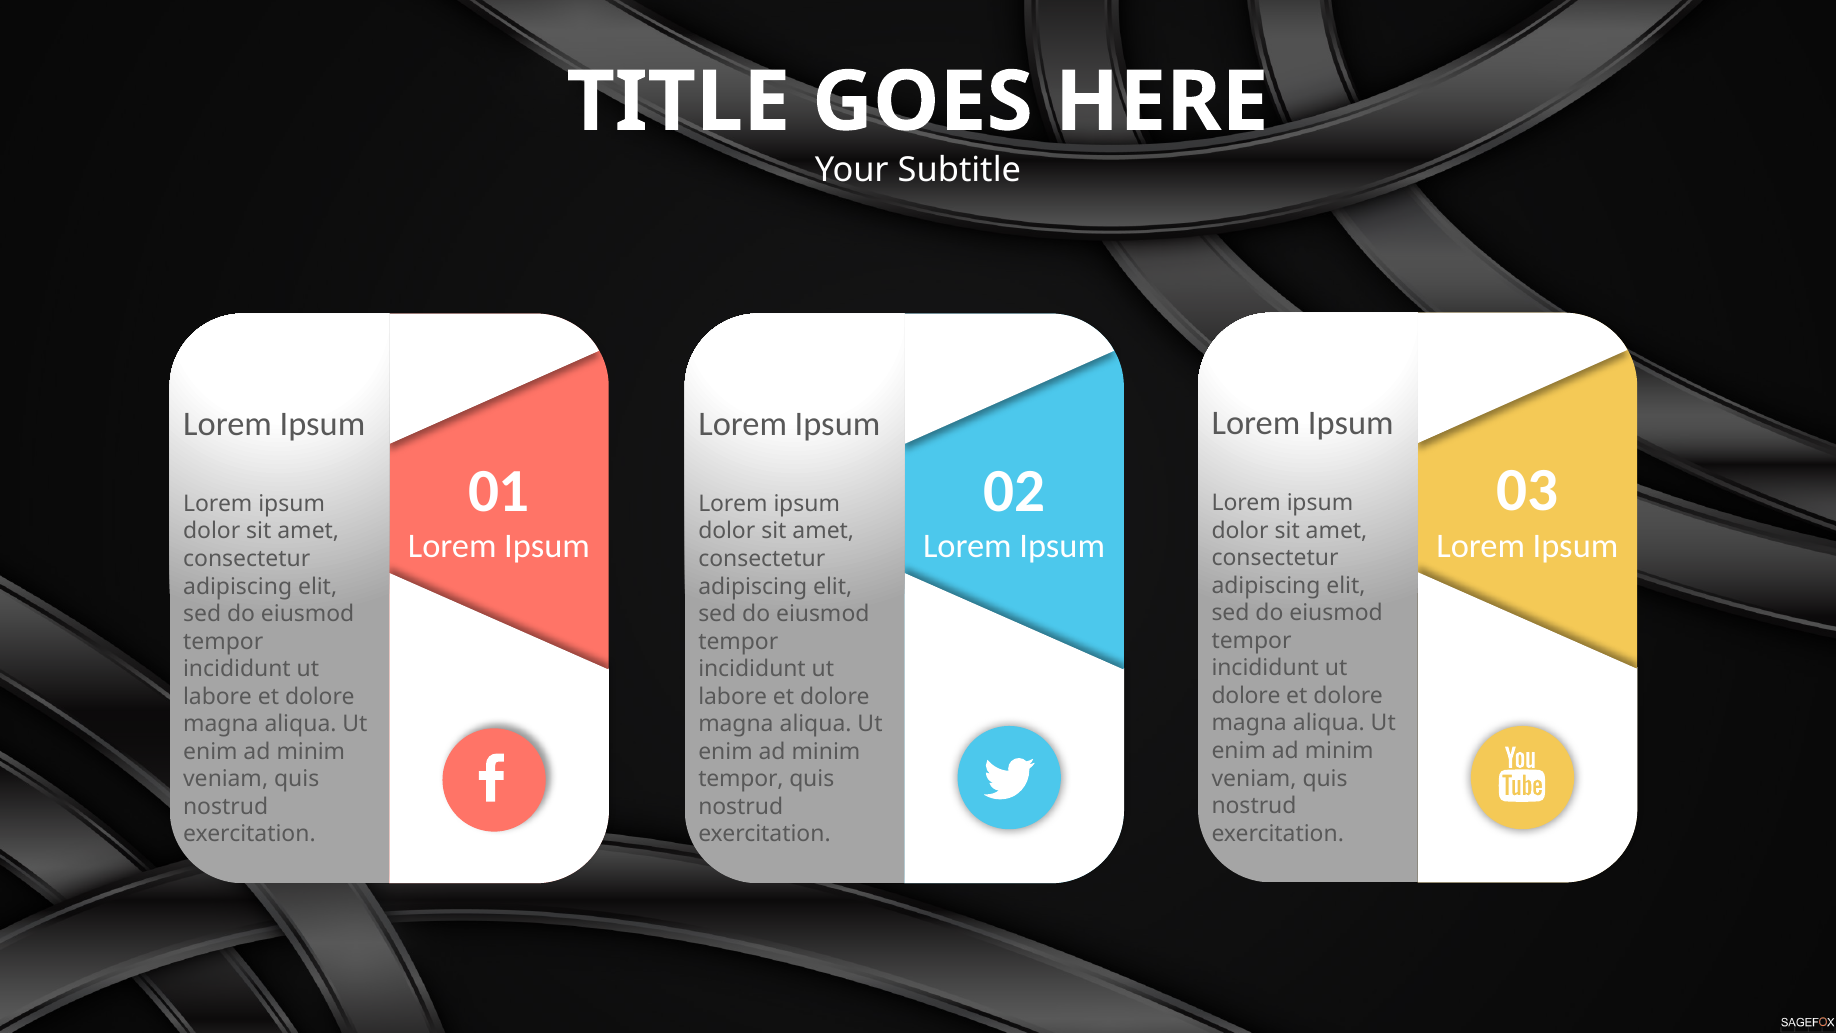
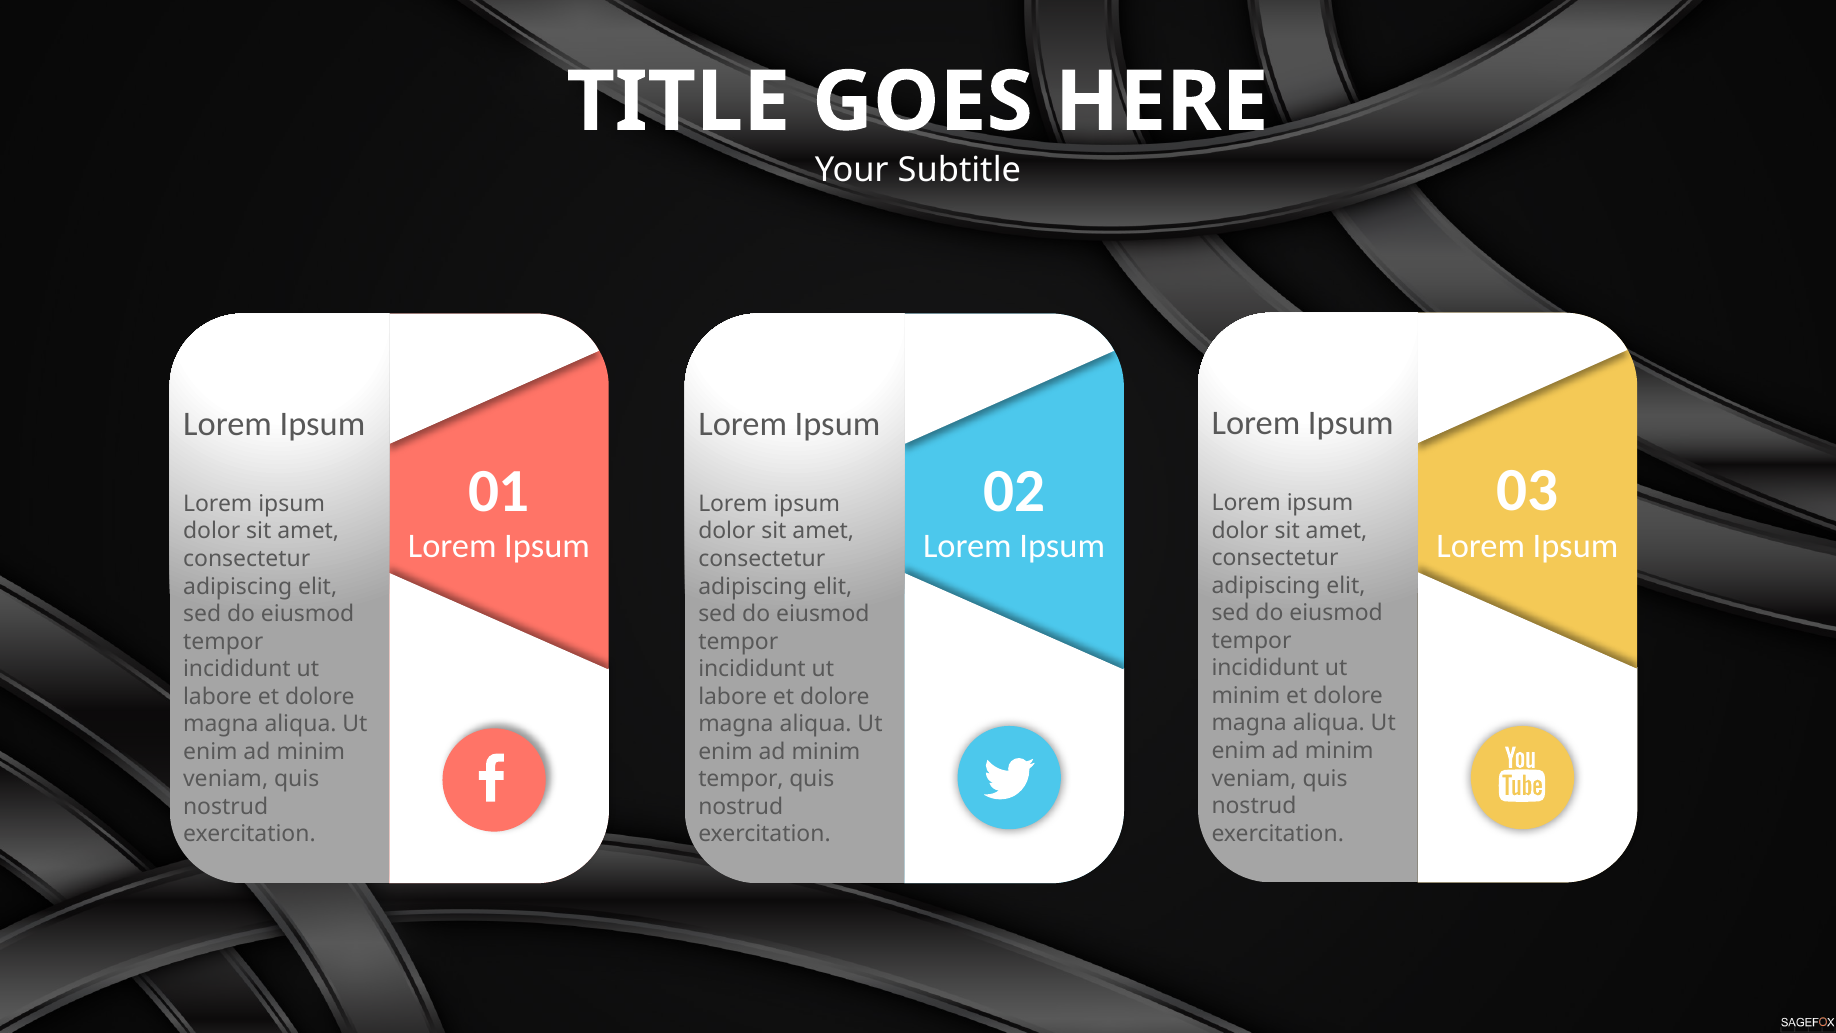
dolore: dolore -> minim (1246, 696)
